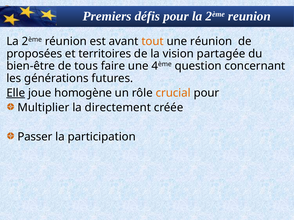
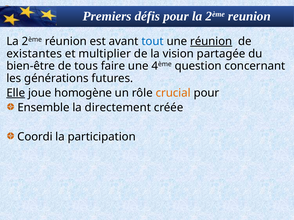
tout colour: orange -> blue (153, 41)
réunion underline: none -> present (211, 41)
proposées: proposées -> existantes (34, 54)
territoires: territoires -> multiplier (105, 54)
Multiplier: Multiplier -> Ensemble (43, 108)
Passer: Passer -> Coordi (35, 137)
